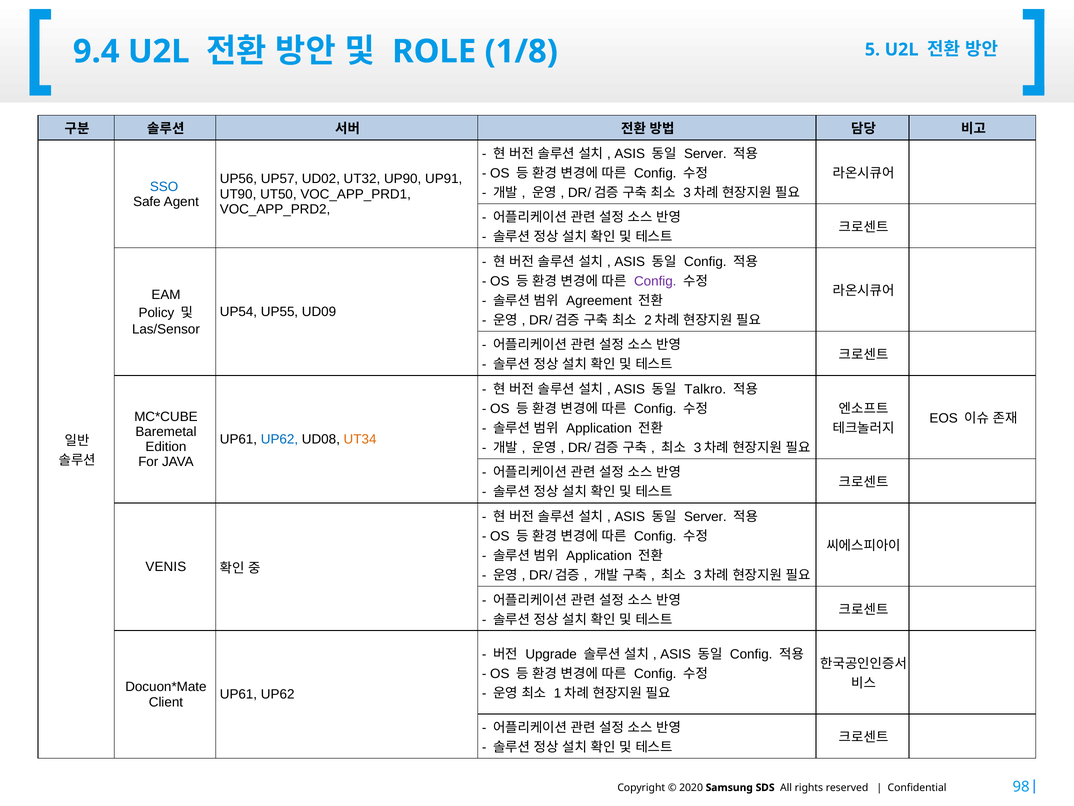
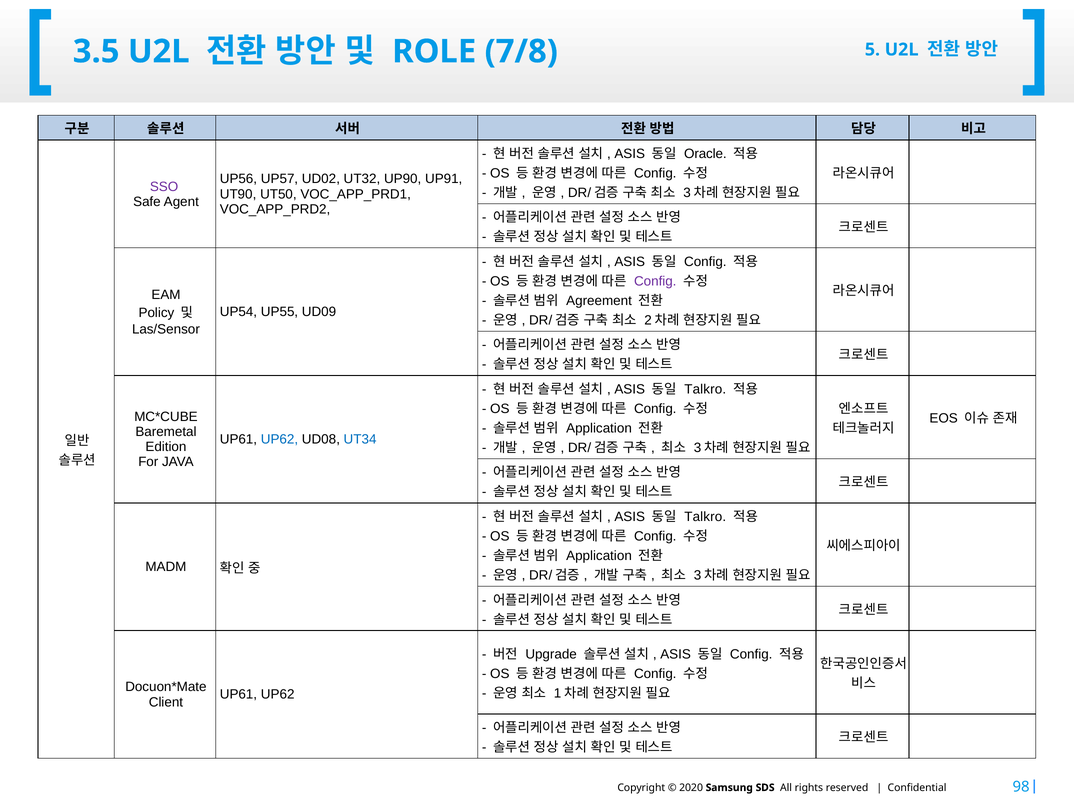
9.4: 9.4 -> 3.5 (96, 51)
1/8: 1/8 -> 7/8 (521, 51)
Server: Server -> Oracle (705, 154)
SSO colour: blue -> purple (164, 186)
UT34 colour: orange -> blue (360, 439)
Server: Server -> Talkro (705, 516)
VENIS: VENIS -> MADM (166, 567)
